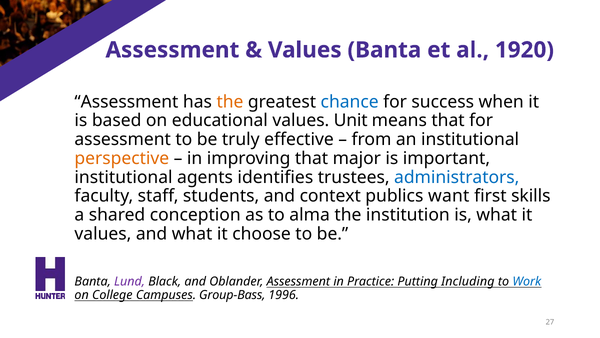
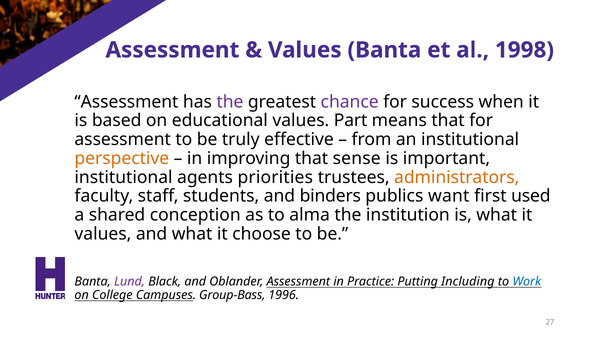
1920: 1920 -> 1998 (524, 50)
the colour: orange -> purple (230, 102)
chance colour: blue -> purple (350, 102)
Unit: Unit -> Part (351, 120)
major: major -> sense (357, 158)
identifies: identifies -> priorities (275, 177)
administrators colour: blue -> orange (457, 177)
context: context -> binders (330, 196)
skills: skills -> used (531, 196)
